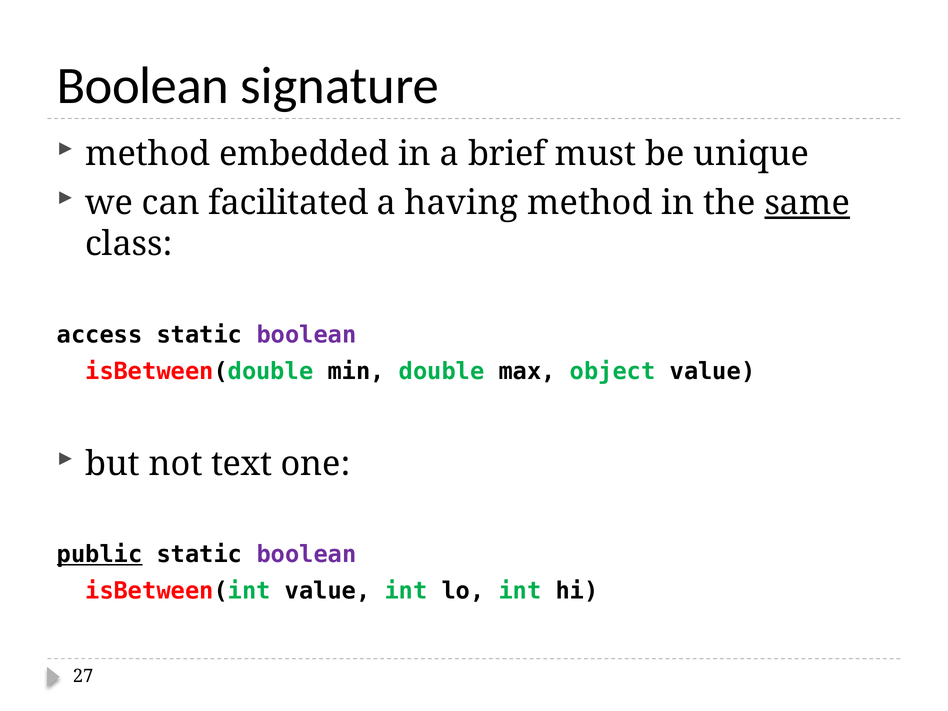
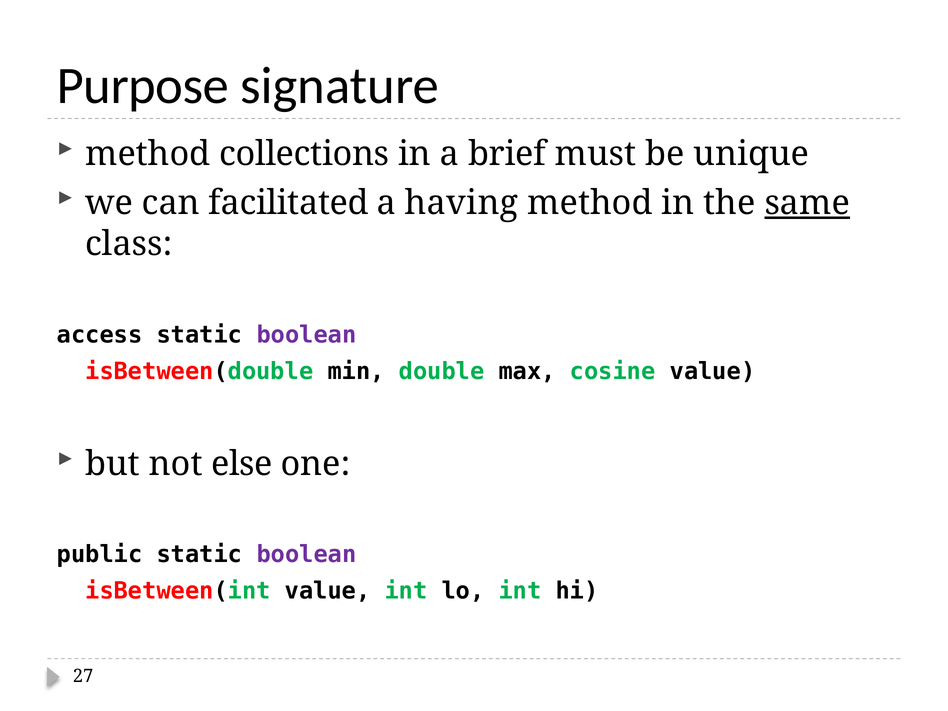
Boolean: Boolean -> Purpose (143, 86)
embedded: embedded -> collections (304, 154)
object: object -> cosine (613, 371)
text: text -> else (242, 464)
public underline: present -> none (100, 555)
